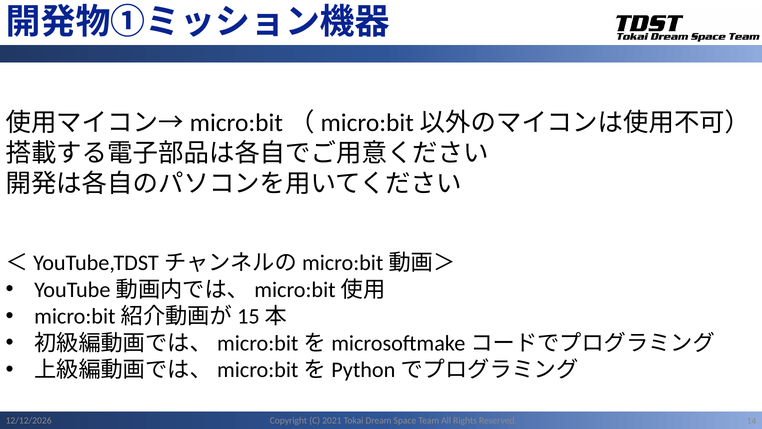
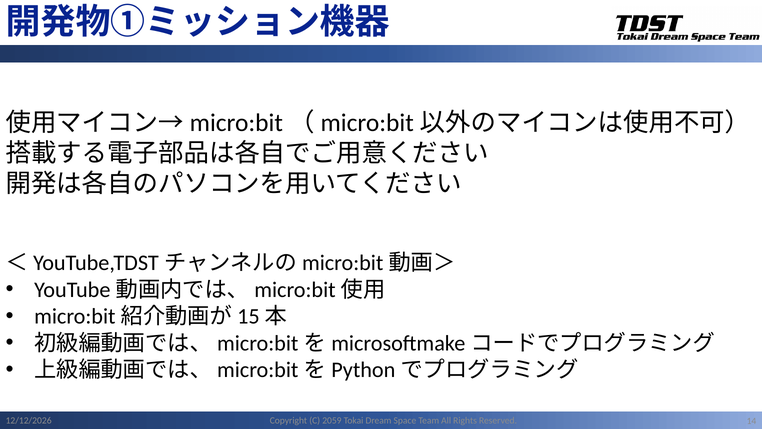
2021: 2021 -> 2059 (332, 420)
